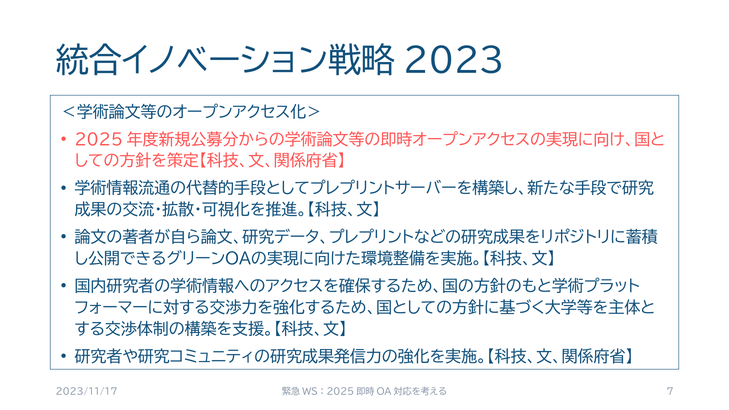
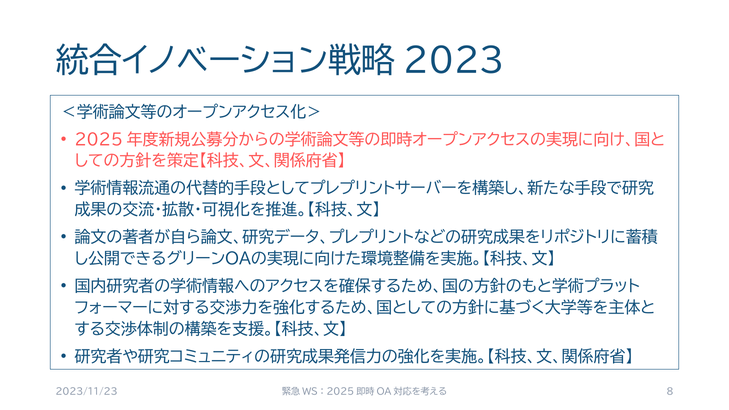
2023/11/17: 2023/11/17 -> 2023/11/23 (87, 392)
7: 7 -> 8 (670, 392)
